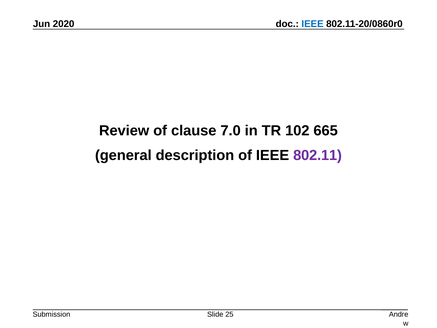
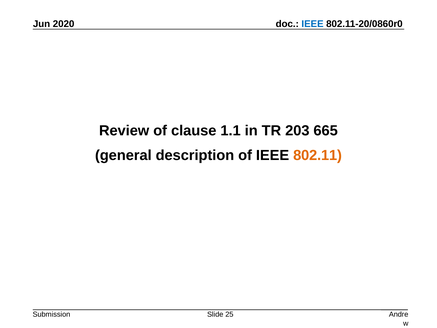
7.0: 7.0 -> 1.1 (231, 131)
102: 102 -> 203 (297, 131)
802.11 colour: purple -> orange (318, 155)
